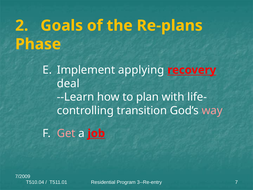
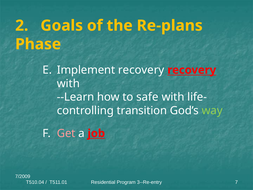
Implement applying: applying -> recovery (141, 70)
deal: deal -> with (68, 83)
plan: plan -> safe (147, 97)
way colour: pink -> light green (212, 110)
